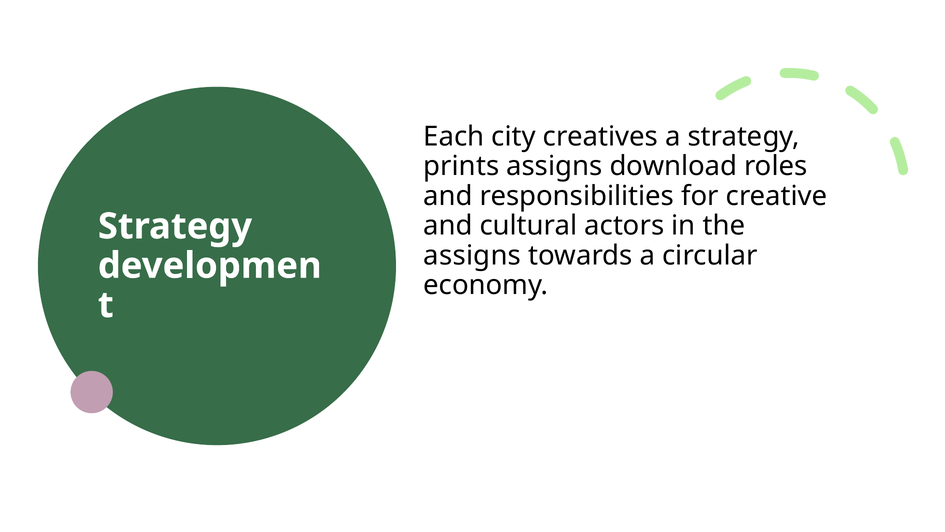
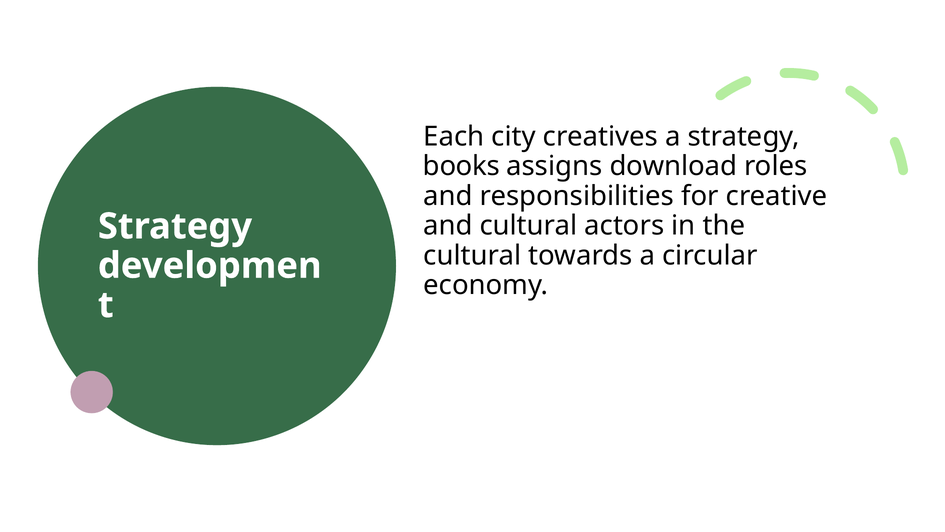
prints: prints -> books (461, 166)
assigns: assigns -> cultural (472, 255)
